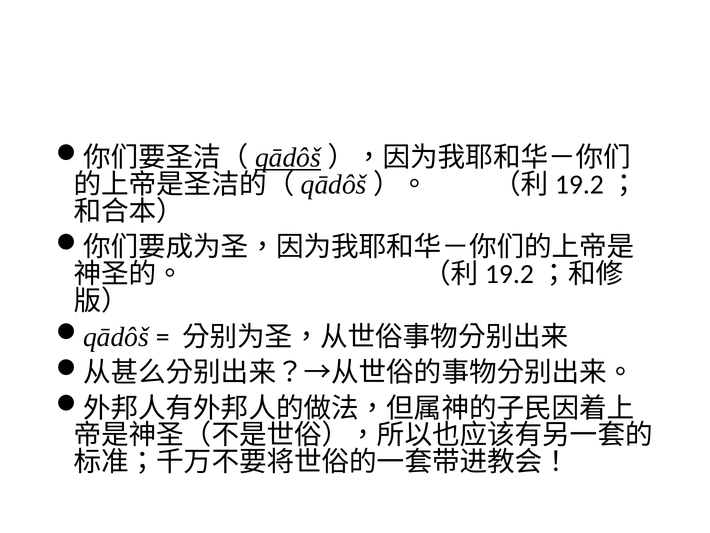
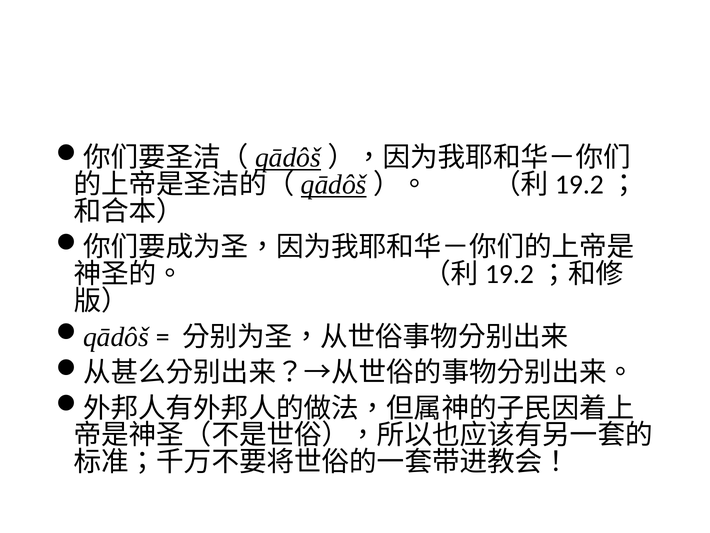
qādôš underline: none -> present (334, 185)
